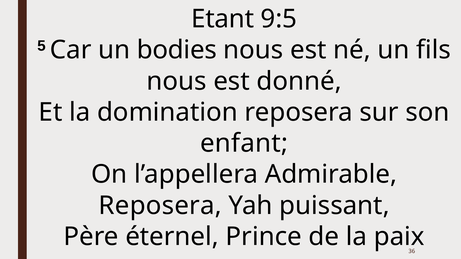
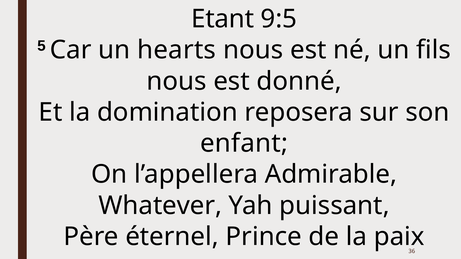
bodies: bodies -> hearts (177, 50)
Reposera: Reposera -> Whatever (160, 206)
